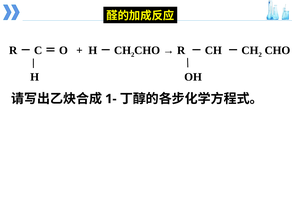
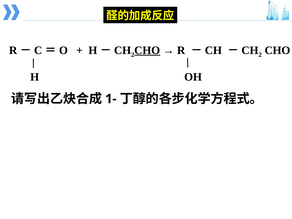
CHO underline: none -> present (147, 50)
